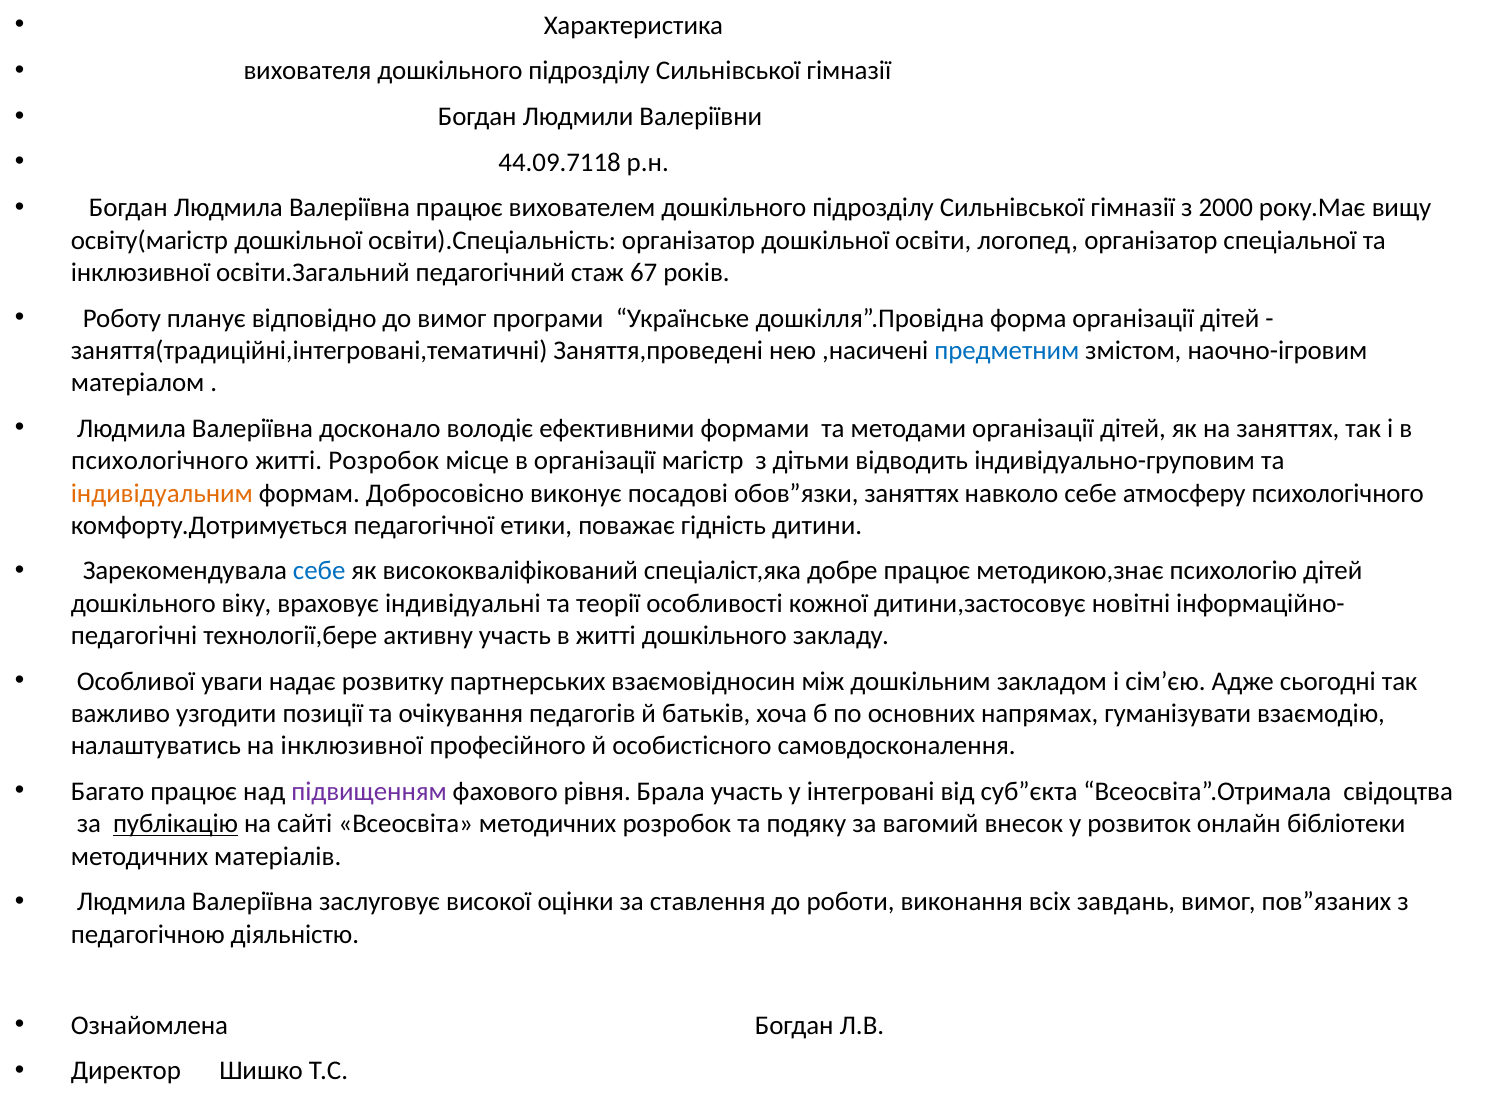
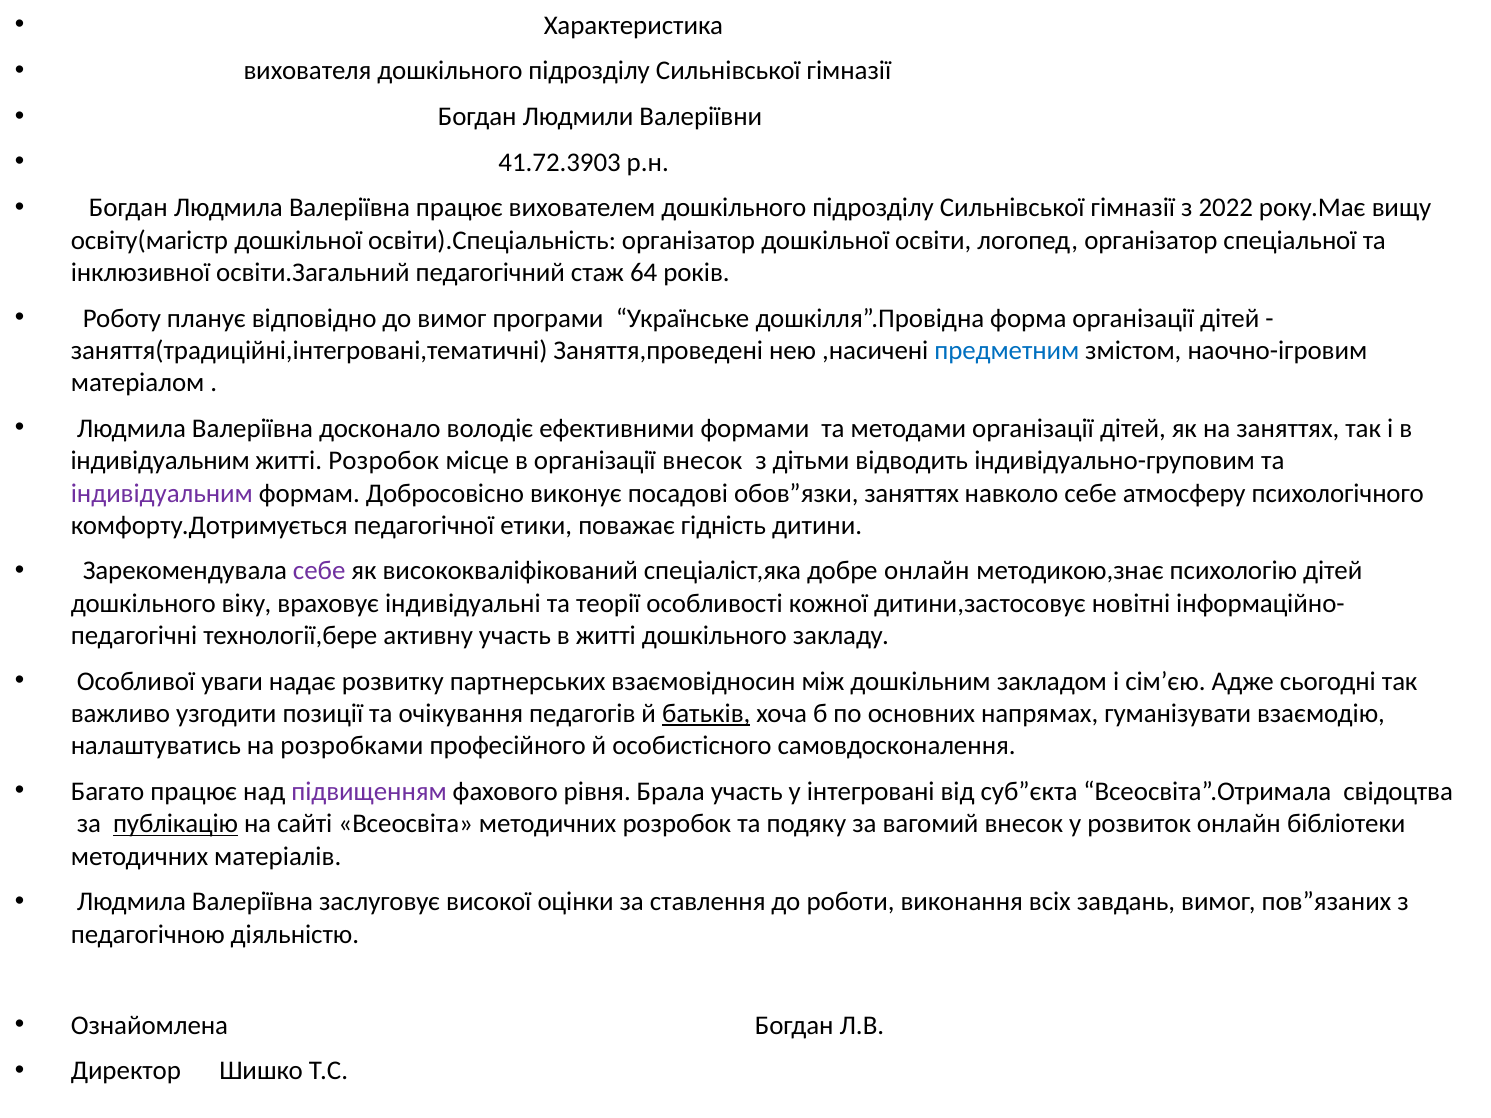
44.09.7118: 44.09.7118 -> 41.72.3903 (560, 162)
2000: 2000 -> 2022 (1226, 208)
67: 67 -> 64 (644, 273)
психологічного: психологічного -> індивідуальним (160, 461)
організації магістр: магістр -> внесок (702, 461)
індивідуальним colour: orange -> purple (162, 493)
себе colour: blue -> purple (319, 571)
добре працює: працює -> онлайн (927, 571)
батьків underline: none -> present (706, 714)
на інклюзивної: інклюзивної -> розробками (352, 746)
